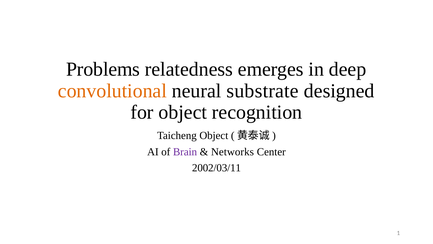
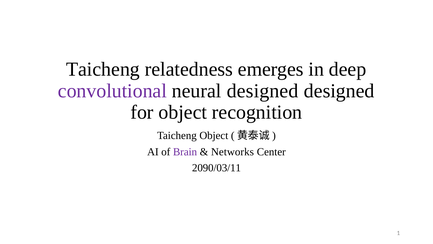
Problems: Problems -> Taicheng (103, 69)
convolutional colour: orange -> purple (112, 91)
neural substrate: substrate -> designed (263, 91)
2002/03/11: 2002/03/11 -> 2090/03/11 (217, 168)
